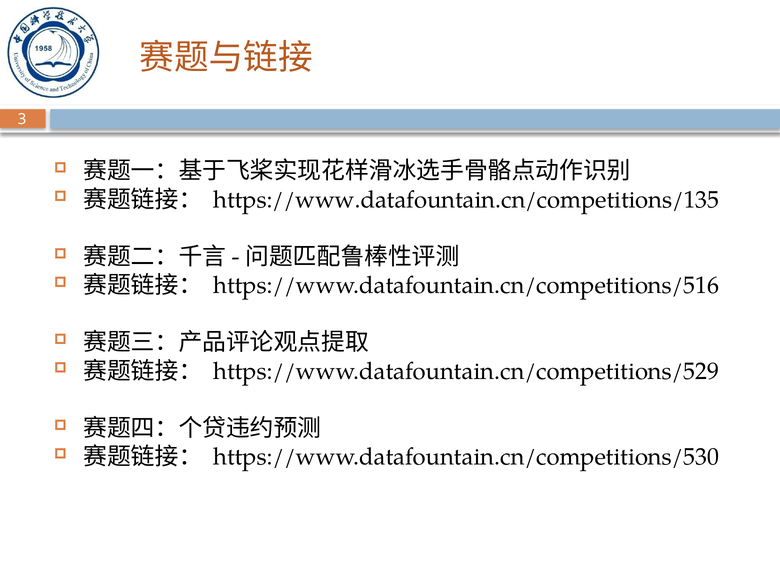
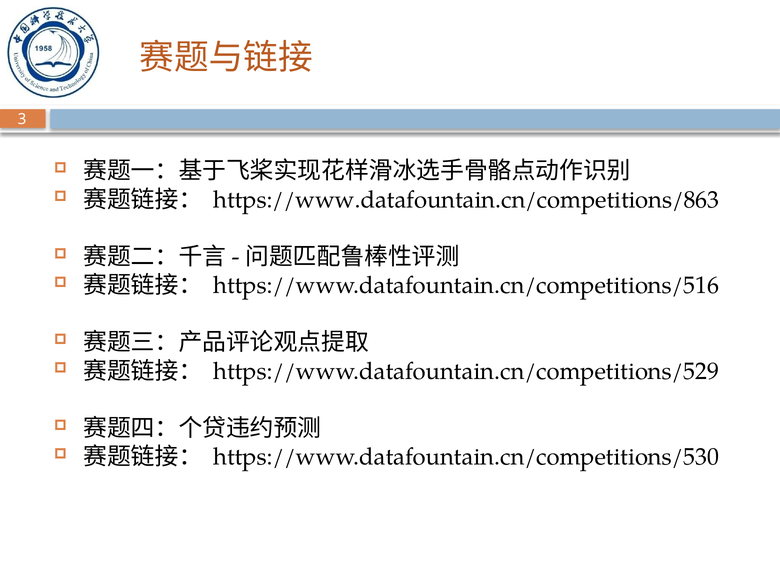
https://www.datafountain.cn/competitions/135: https://www.datafountain.cn/competitions/135 -> https://www.datafountain.cn/competitions/863 (466, 200)
